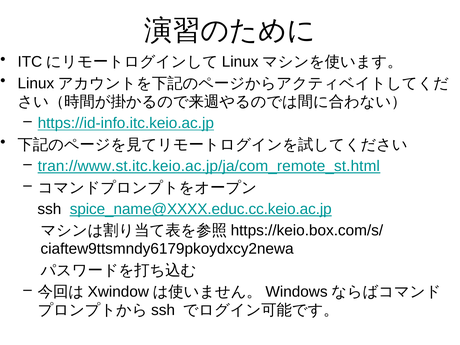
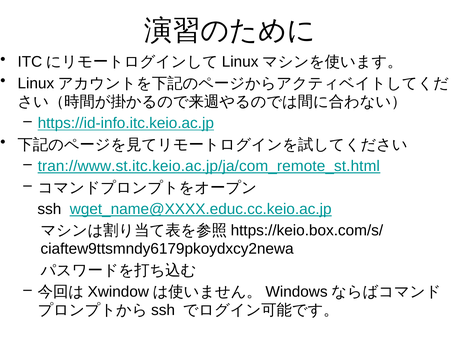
spice_name@XXXX.educ.cc.keio.ac.jp: spice_name@XXXX.educ.cc.keio.ac.jp -> wget_name@XXXX.educ.cc.keio.ac.jp (201, 209)
